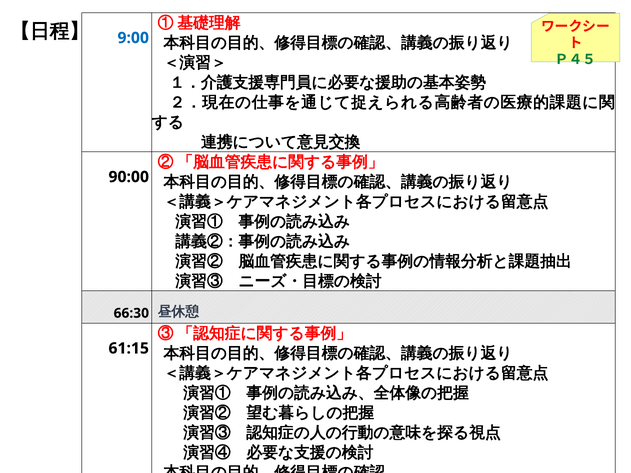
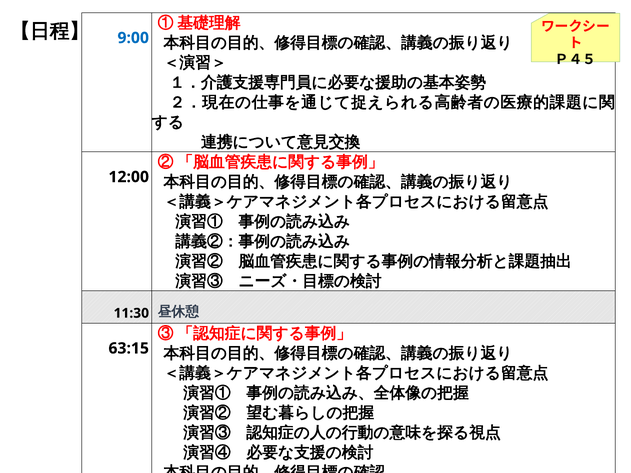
Ｐ４５ colour: green -> black (576, 60)
90:00: 90:00 -> 12:00 (129, 177)
66:30: 66:30 -> 11:30 (131, 313)
61:15: 61:15 -> 63:15 (129, 349)
